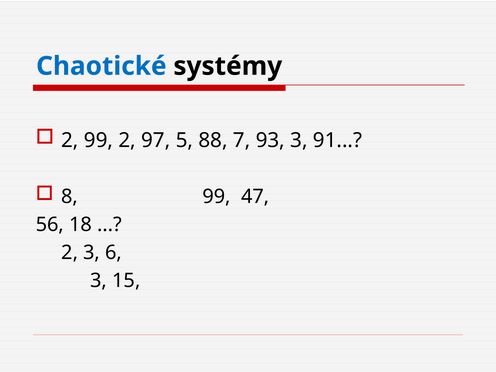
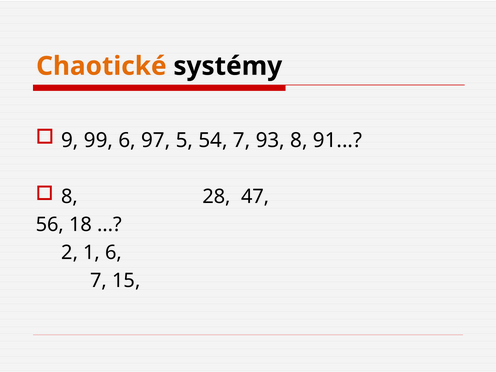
Chaotické colour: blue -> orange (101, 66)
2: 2 -> 9 (70, 140)
99 2: 2 -> 6 (127, 140)
88: 88 -> 54 (213, 140)
93 3: 3 -> 8 (299, 140)
8 99: 99 -> 28 (217, 197)
2 3: 3 -> 1 (92, 253)
3: 3 -> 7 (99, 281)
